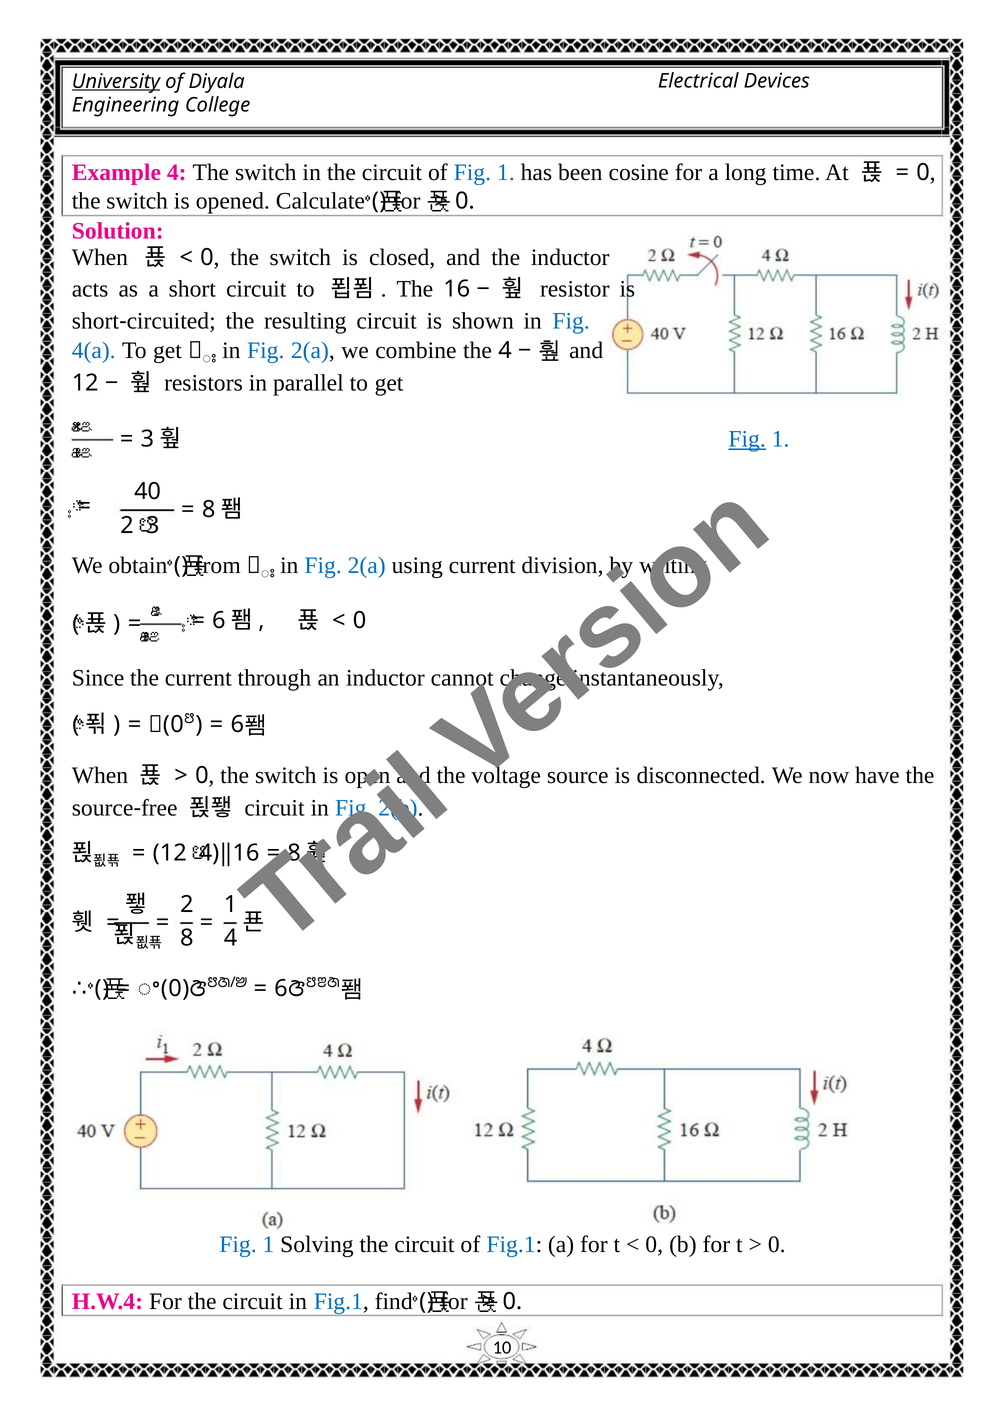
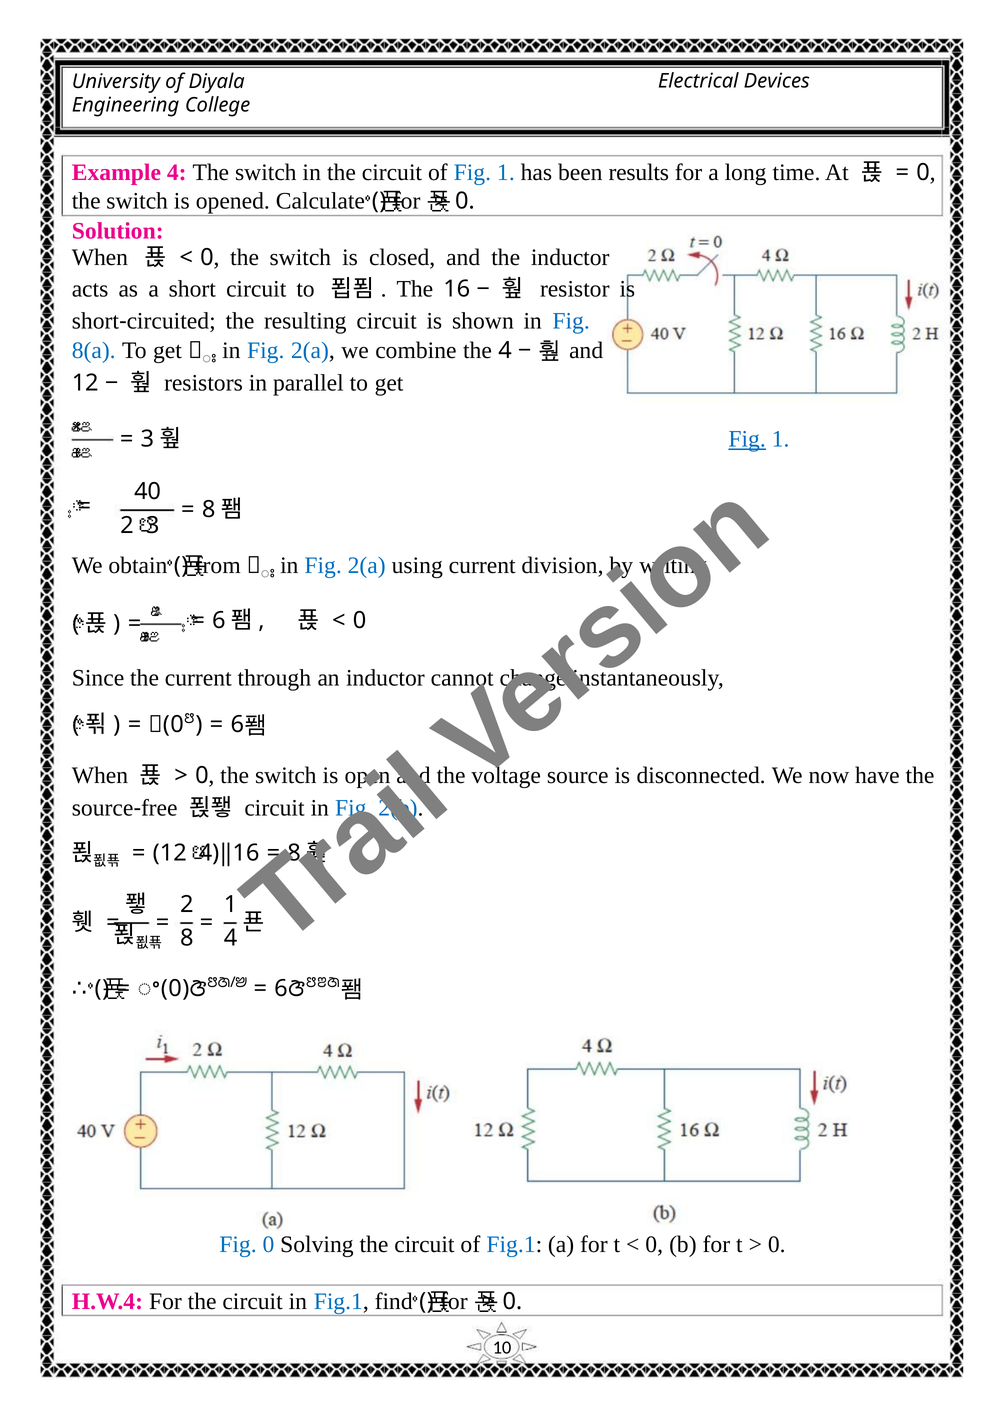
University underline: present -> none (116, 81)
cosine: cosine -> results (639, 173)
4(a: 4(a -> 8(a (94, 351)
1: 1 -> 0 (268, 1245)
